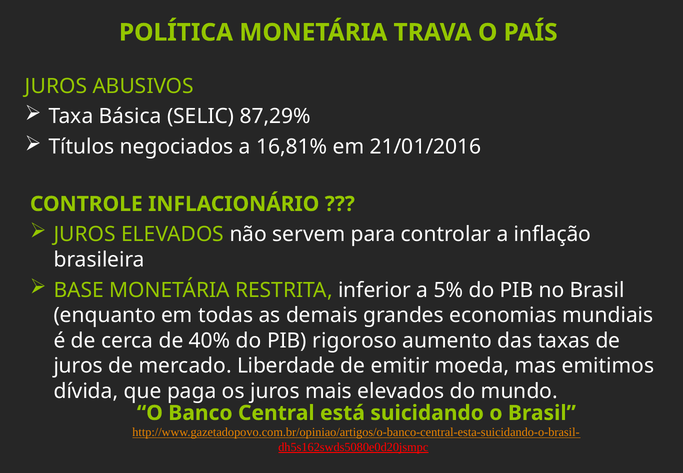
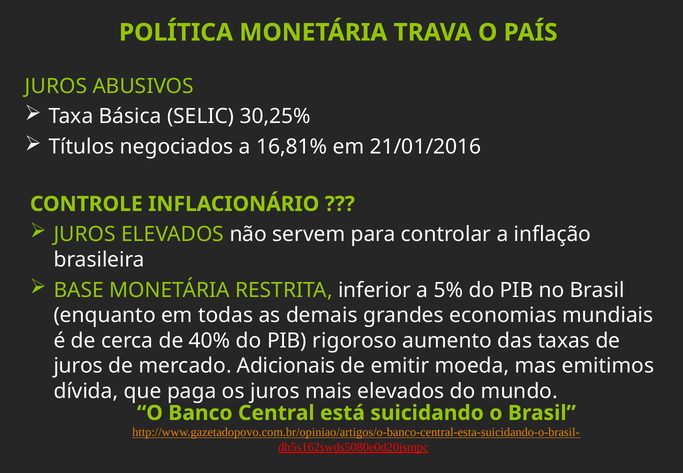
87,29%: 87,29% -> 30,25% (275, 116)
Liberdade: Liberdade -> Adicionais (286, 366)
